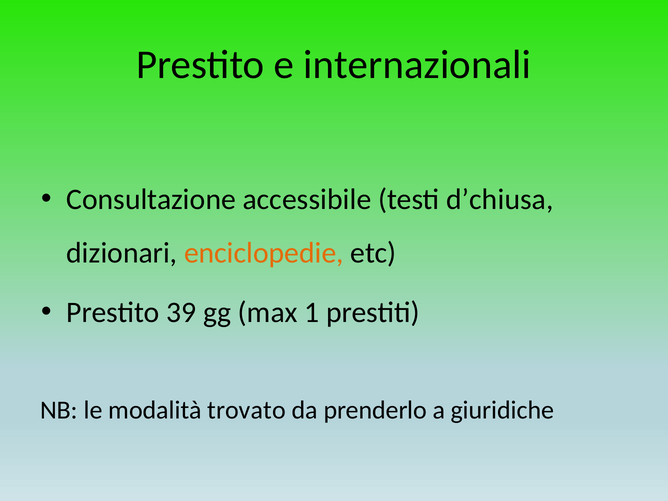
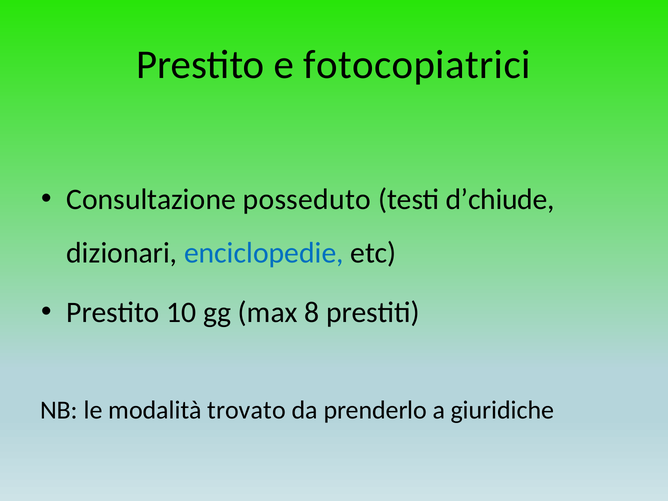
internazionali: internazionali -> fotocopiatrici (417, 65)
accessibile: accessibile -> posseduto (307, 200)
d’chiusa: d’chiusa -> d’chiude (500, 200)
enciclopedie colour: orange -> blue (264, 253)
39: 39 -> 10 (181, 312)
1: 1 -> 8 (312, 312)
